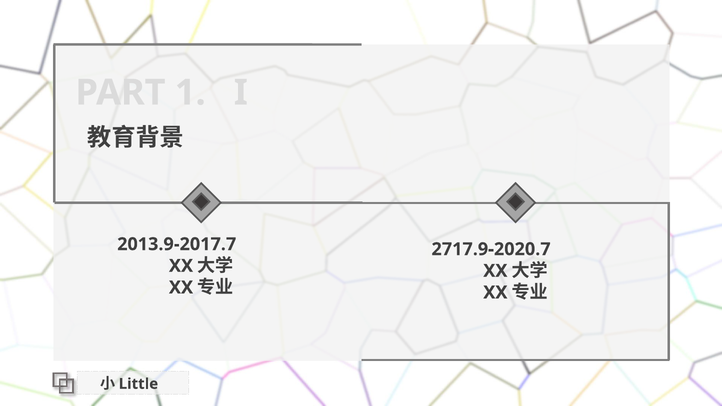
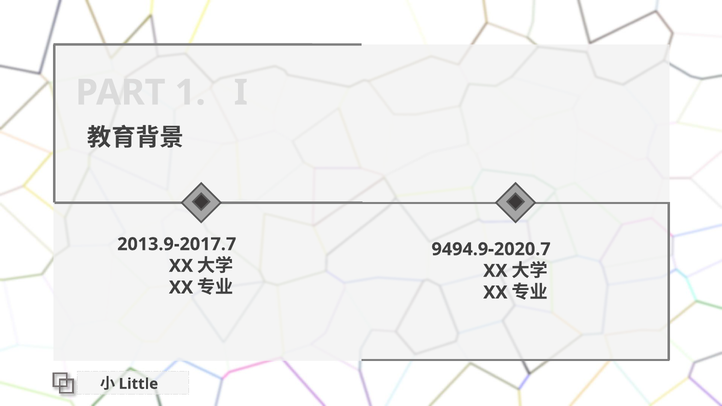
2717.9-2020.7: 2717.9-2020.7 -> 9494.9-2020.7 (491, 249)
